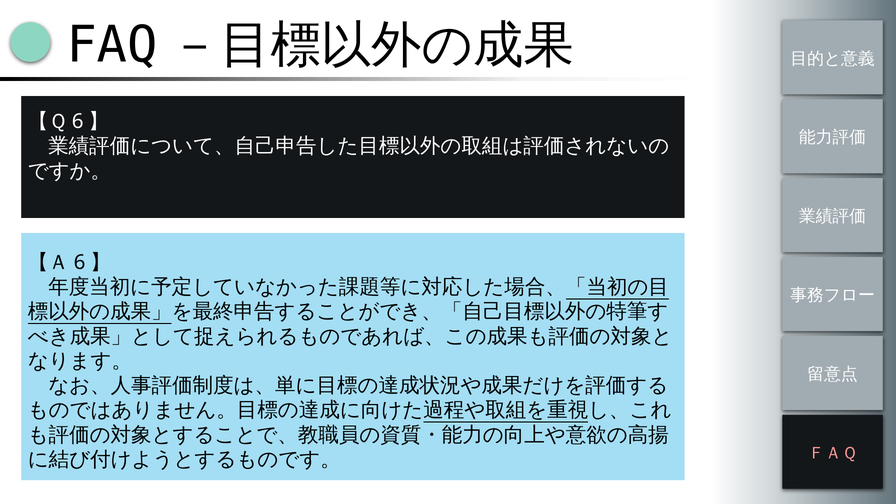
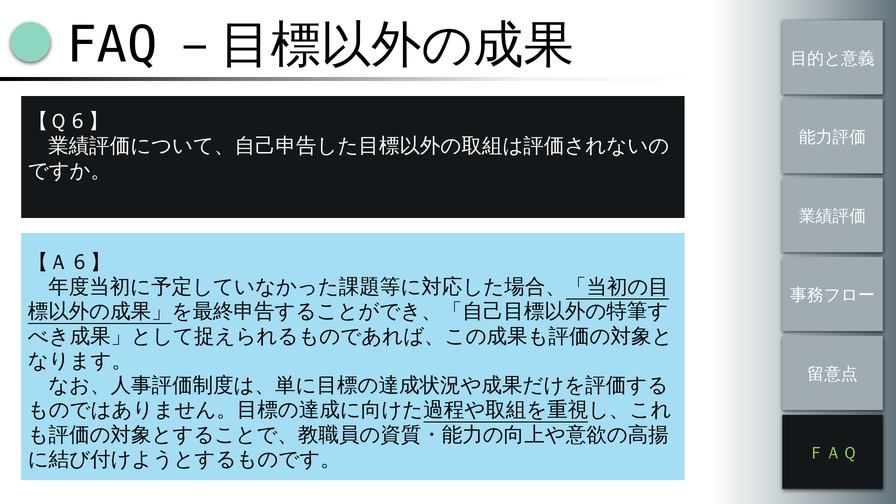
ＦＡＱ colour: pink -> light green (833, 453)
